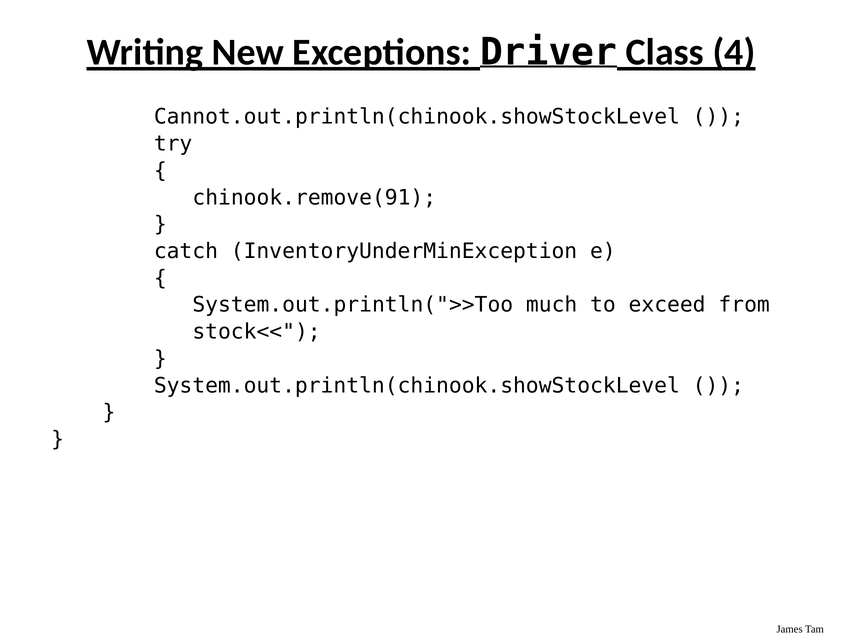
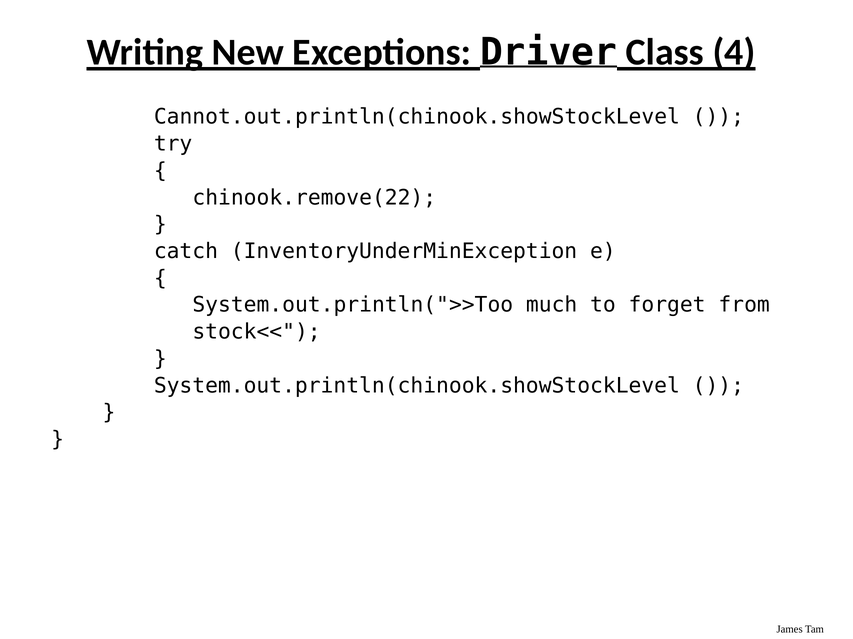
chinook.remove(91: chinook.remove(91 -> chinook.remove(22 (314, 198)
exceed: exceed -> forget (667, 305)
